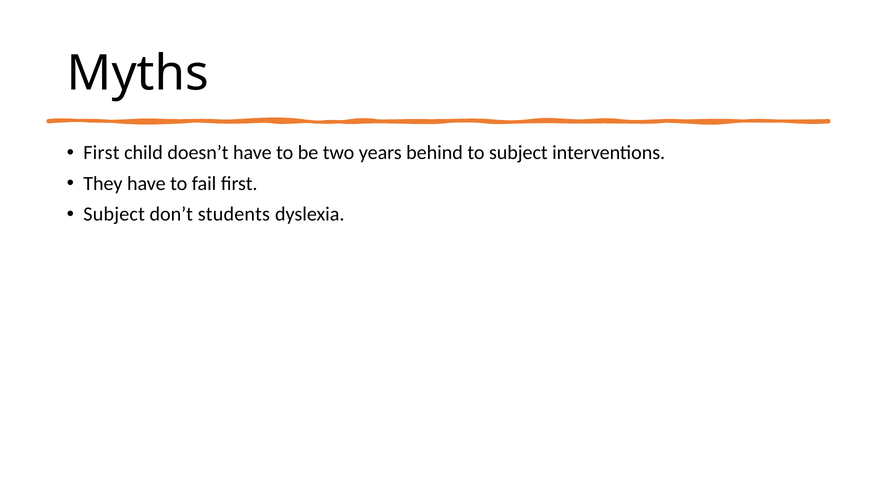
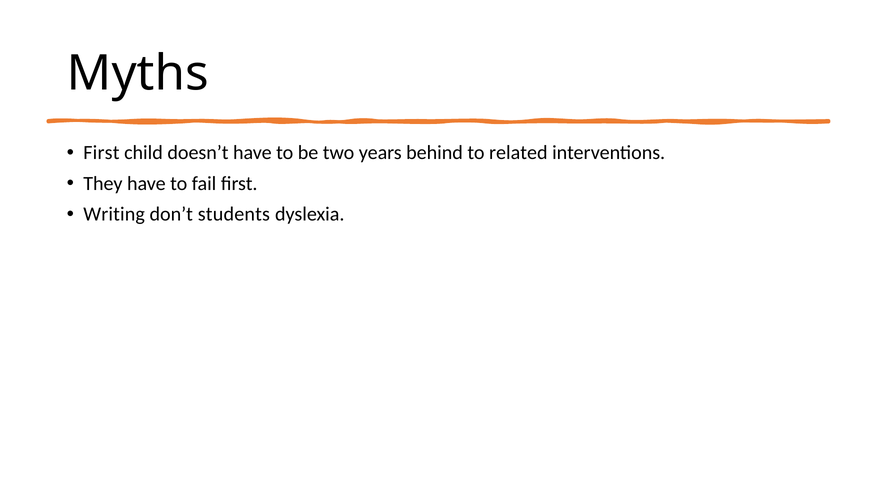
to subject: subject -> related (518, 153)
Subject: Subject -> Writing (114, 214)
